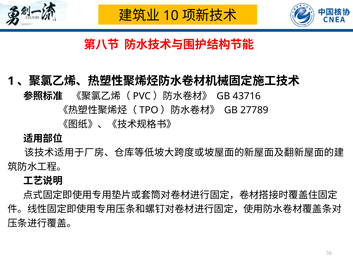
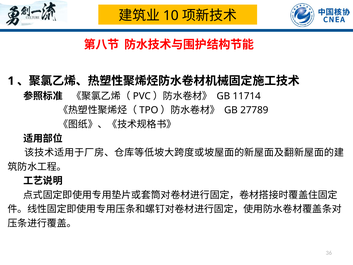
43716: 43716 -> 11714 (247, 96)
